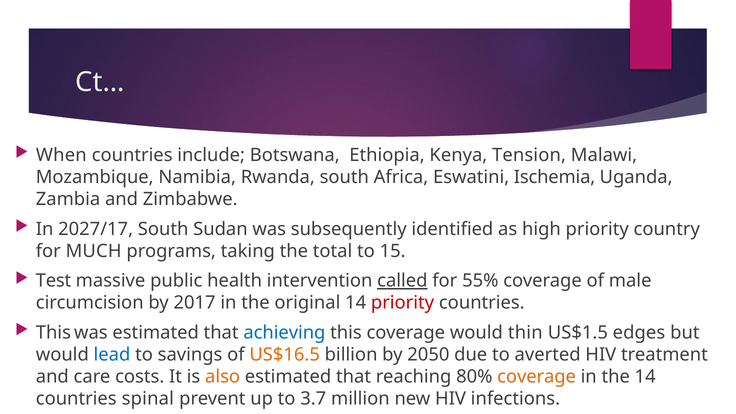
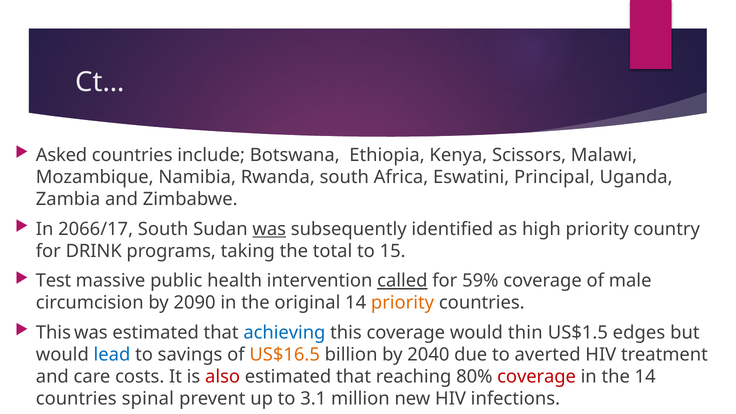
When: When -> Asked (61, 155)
Tension: Tension -> Scissors (529, 155)
Ischemia: Ischemia -> Principal (554, 177)
2027/17: 2027/17 -> 2066/17 (96, 229)
was underline: none -> present (269, 229)
MUCH: MUCH -> DRINK (94, 251)
55%: 55% -> 59% (480, 281)
2017: 2017 -> 2090 (195, 303)
priority colour: red -> orange (403, 303)
2050: 2050 -> 2040 (428, 355)
also colour: orange -> red (223, 377)
coverage colour: orange -> red (537, 377)
3.7: 3.7 -> 3.1 (313, 399)
